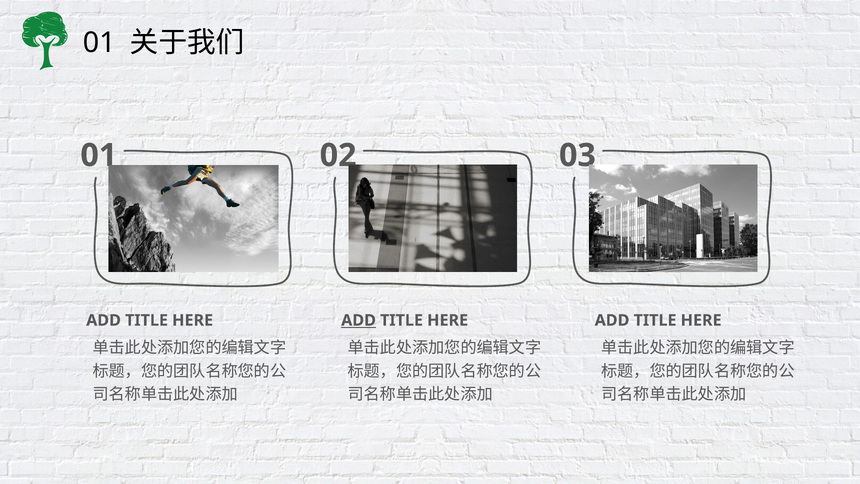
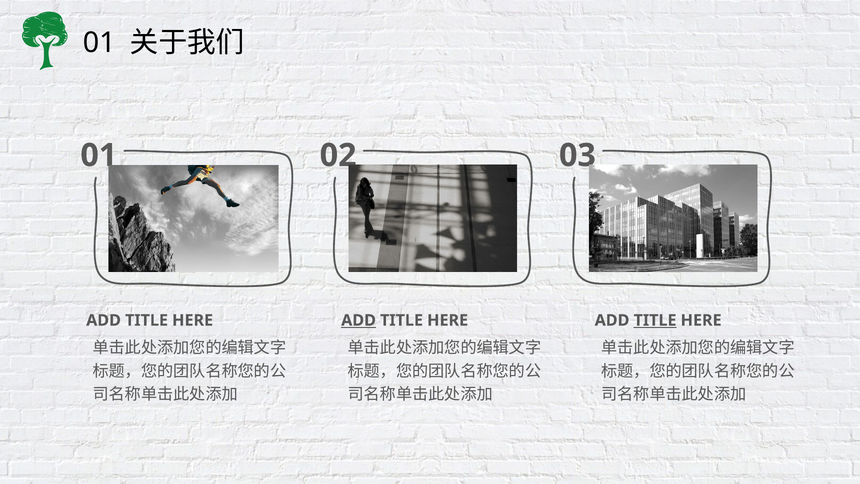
TITLE underline: none -> present (655, 320)
